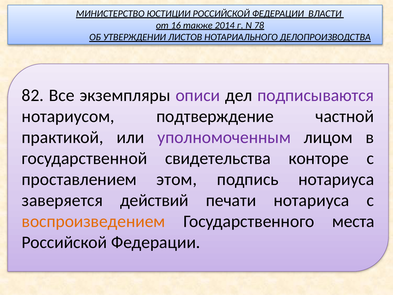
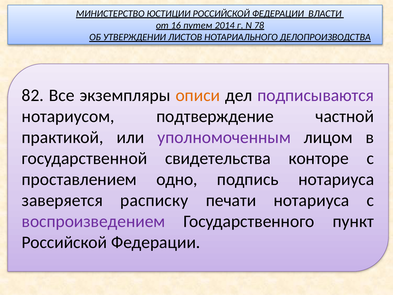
также: также -> путем (198, 25)
описи colour: purple -> orange (198, 95)
этом: этом -> одно (177, 179)
действий: действий -> расписку (154, 200)
воспроизведением colour: orange -> purple (93, 221)
места: места -> пункт (353, 221)
